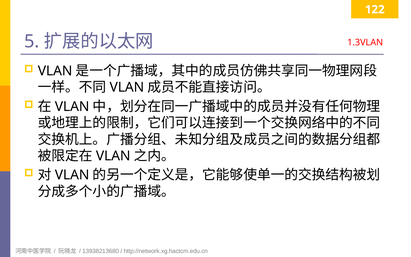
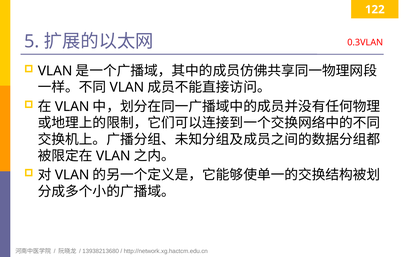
1.3VLAN: 1.3VLAN -> 0.3VLAN (365, 43)
